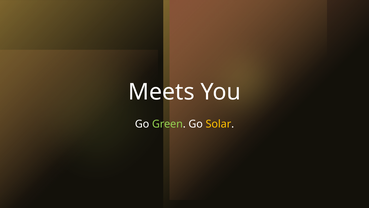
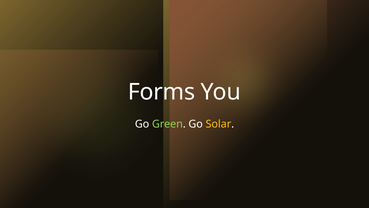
Meets: Meets -> Forms (162, 92)
